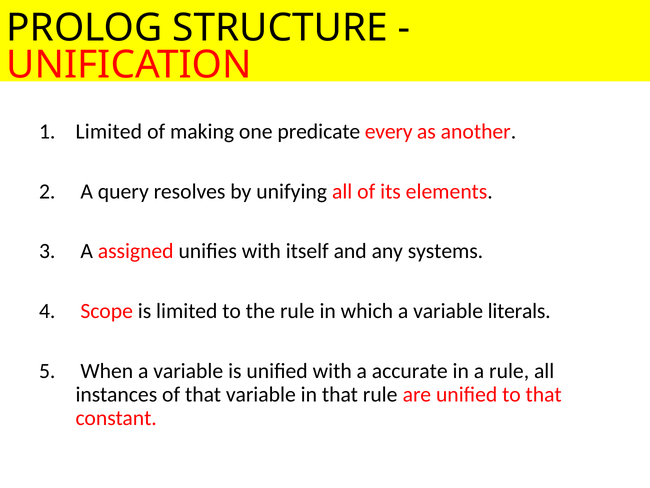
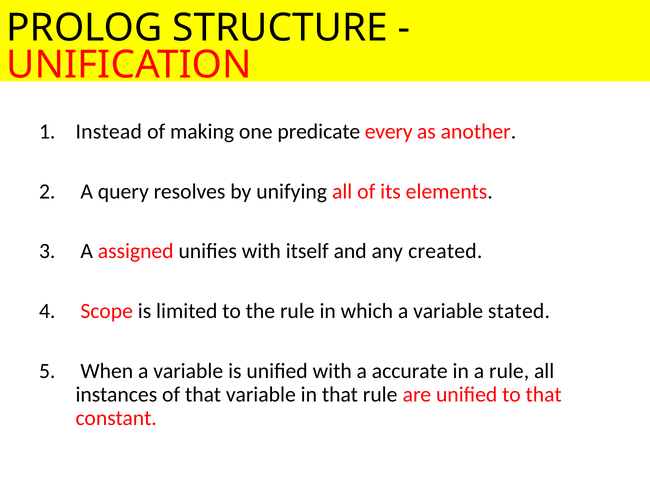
Limited: Limited -> Instead (109, 132)
systems: systems -> created (445, 251)
literals: literals -> stated (519, 311)
